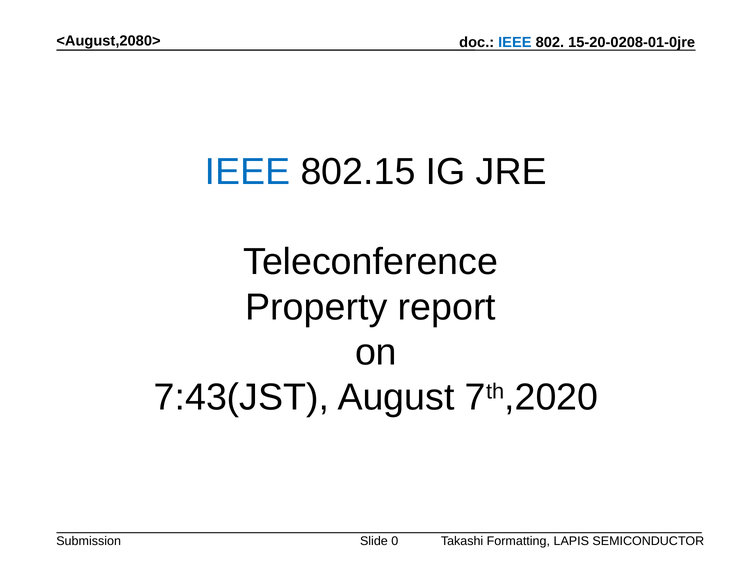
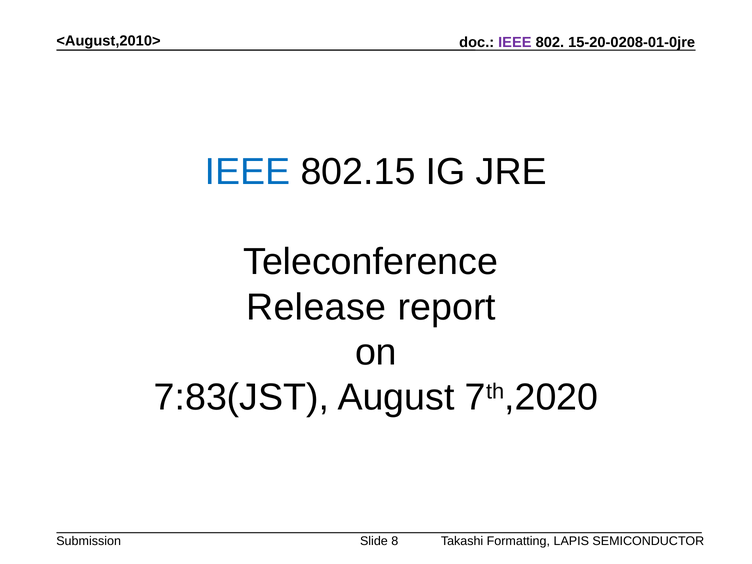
<August,2080>: <August,2080> -> <August,2010> (108, 41)
IEEE colour: blue -> purple (515, 42)
Property: Property -> Release (316, 307)
7:43(JST: 7:43(JST -> 7:83(JST (241, 397)
0: 0 -> 8 (395, 541)
